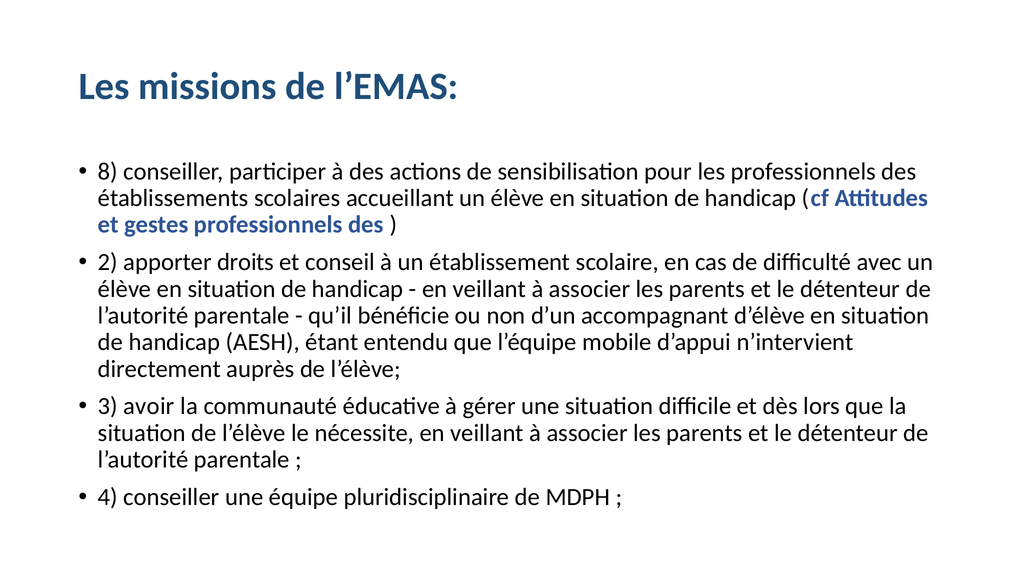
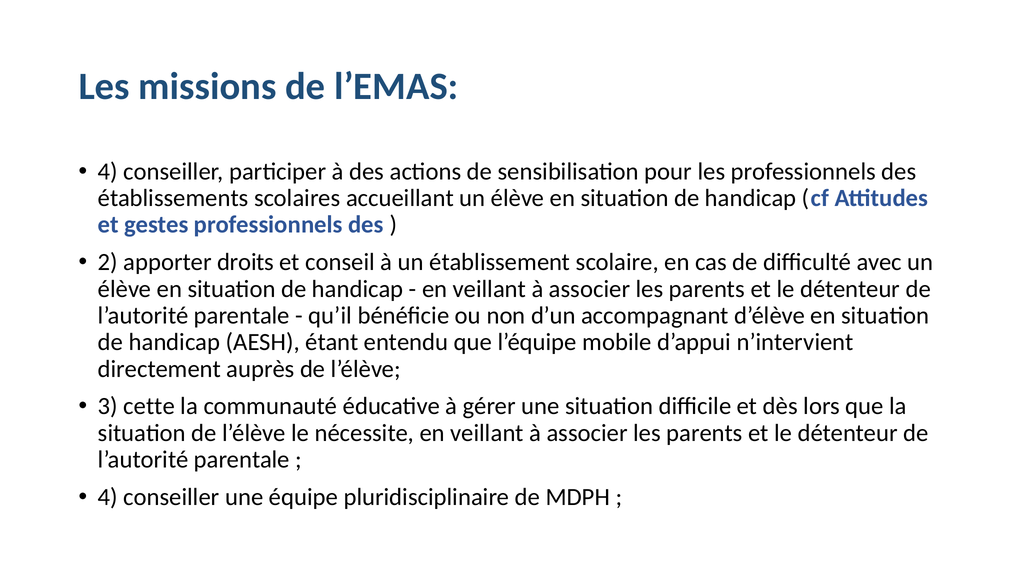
8: 8 -> 4 (108, 171)
avoir: avoir -> cette (149, 406)
